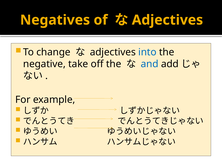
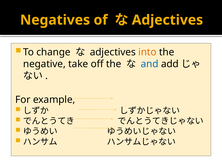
into colour: blue -> orange (147, 52)
